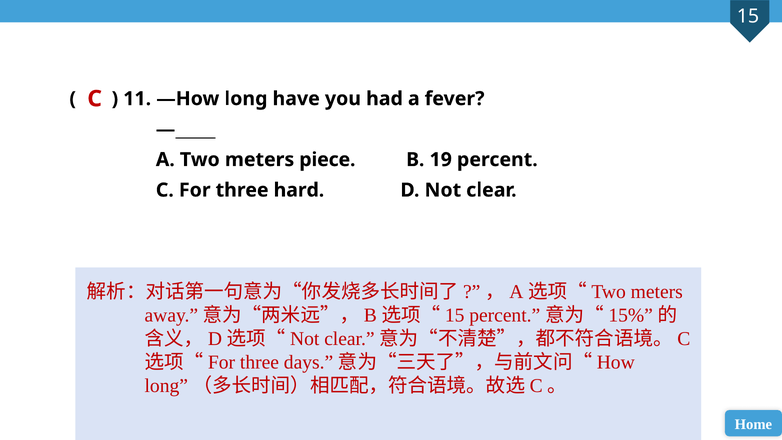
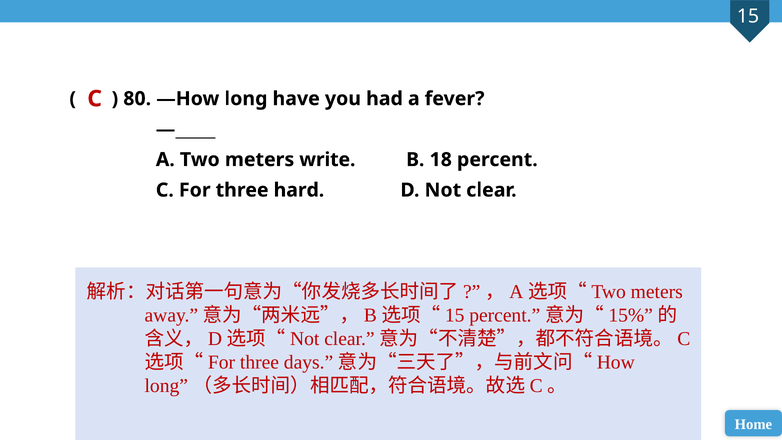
11: 11 -> 80 (137, 99)
piece: piece -> write (327, 160)
19: 19 -> 18 (441, 160)
